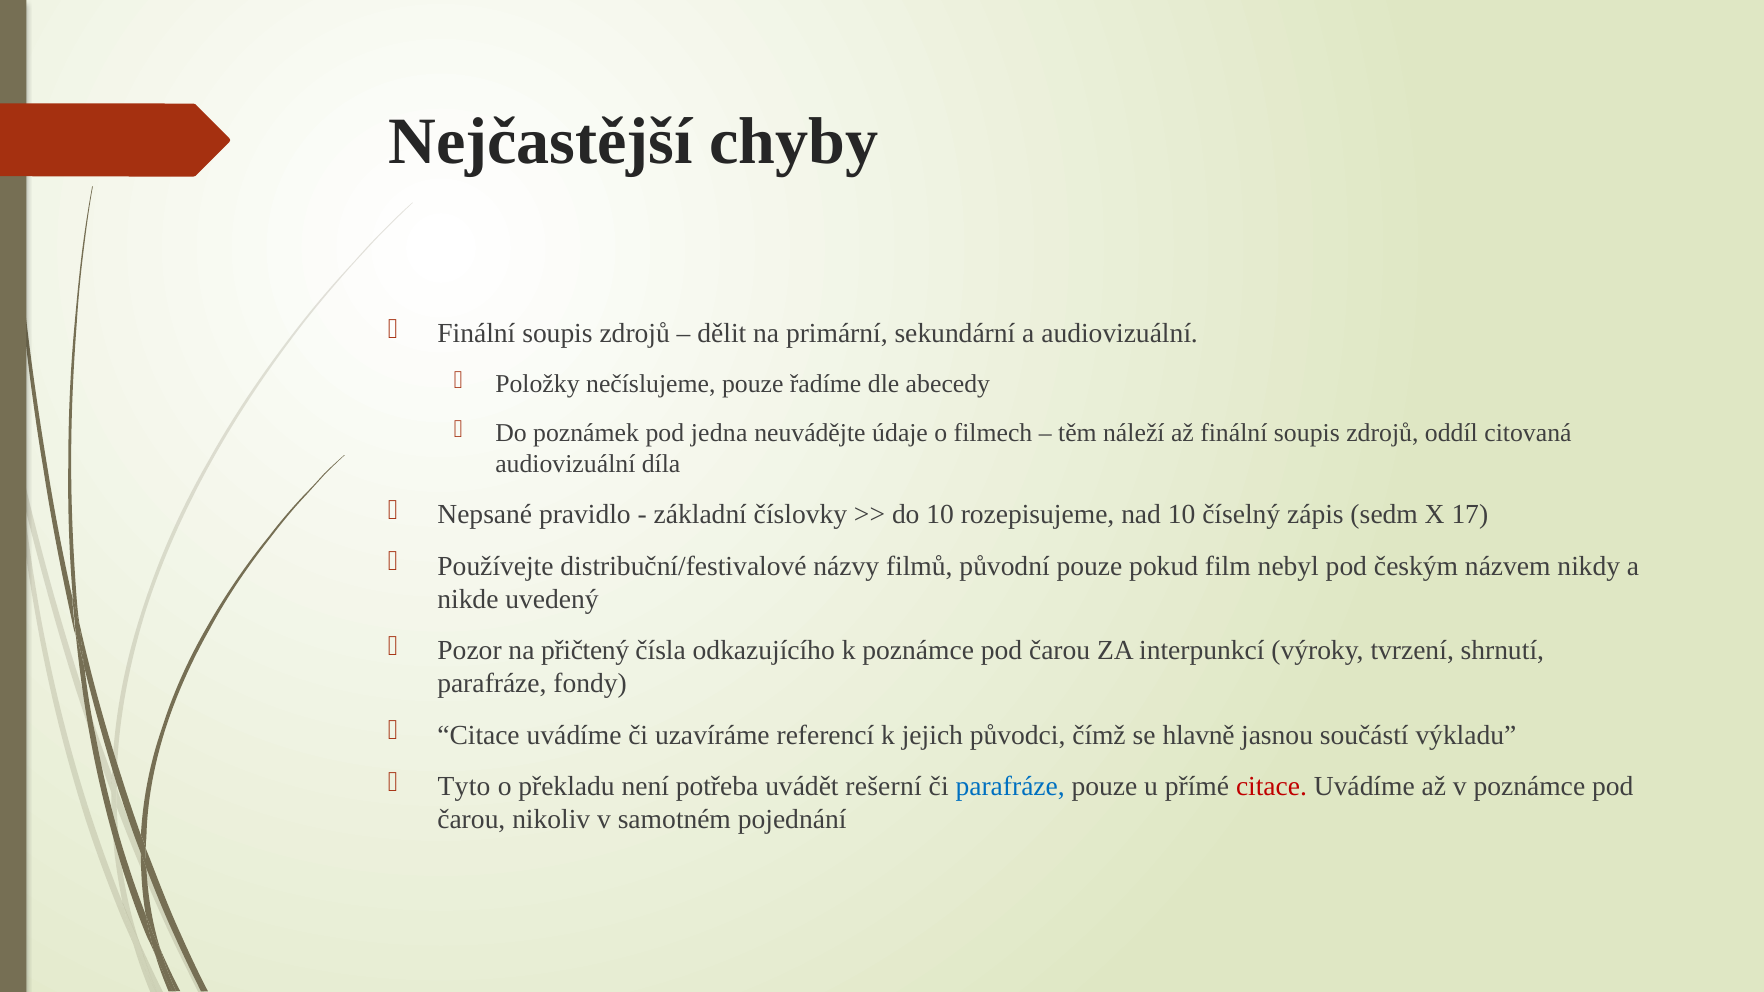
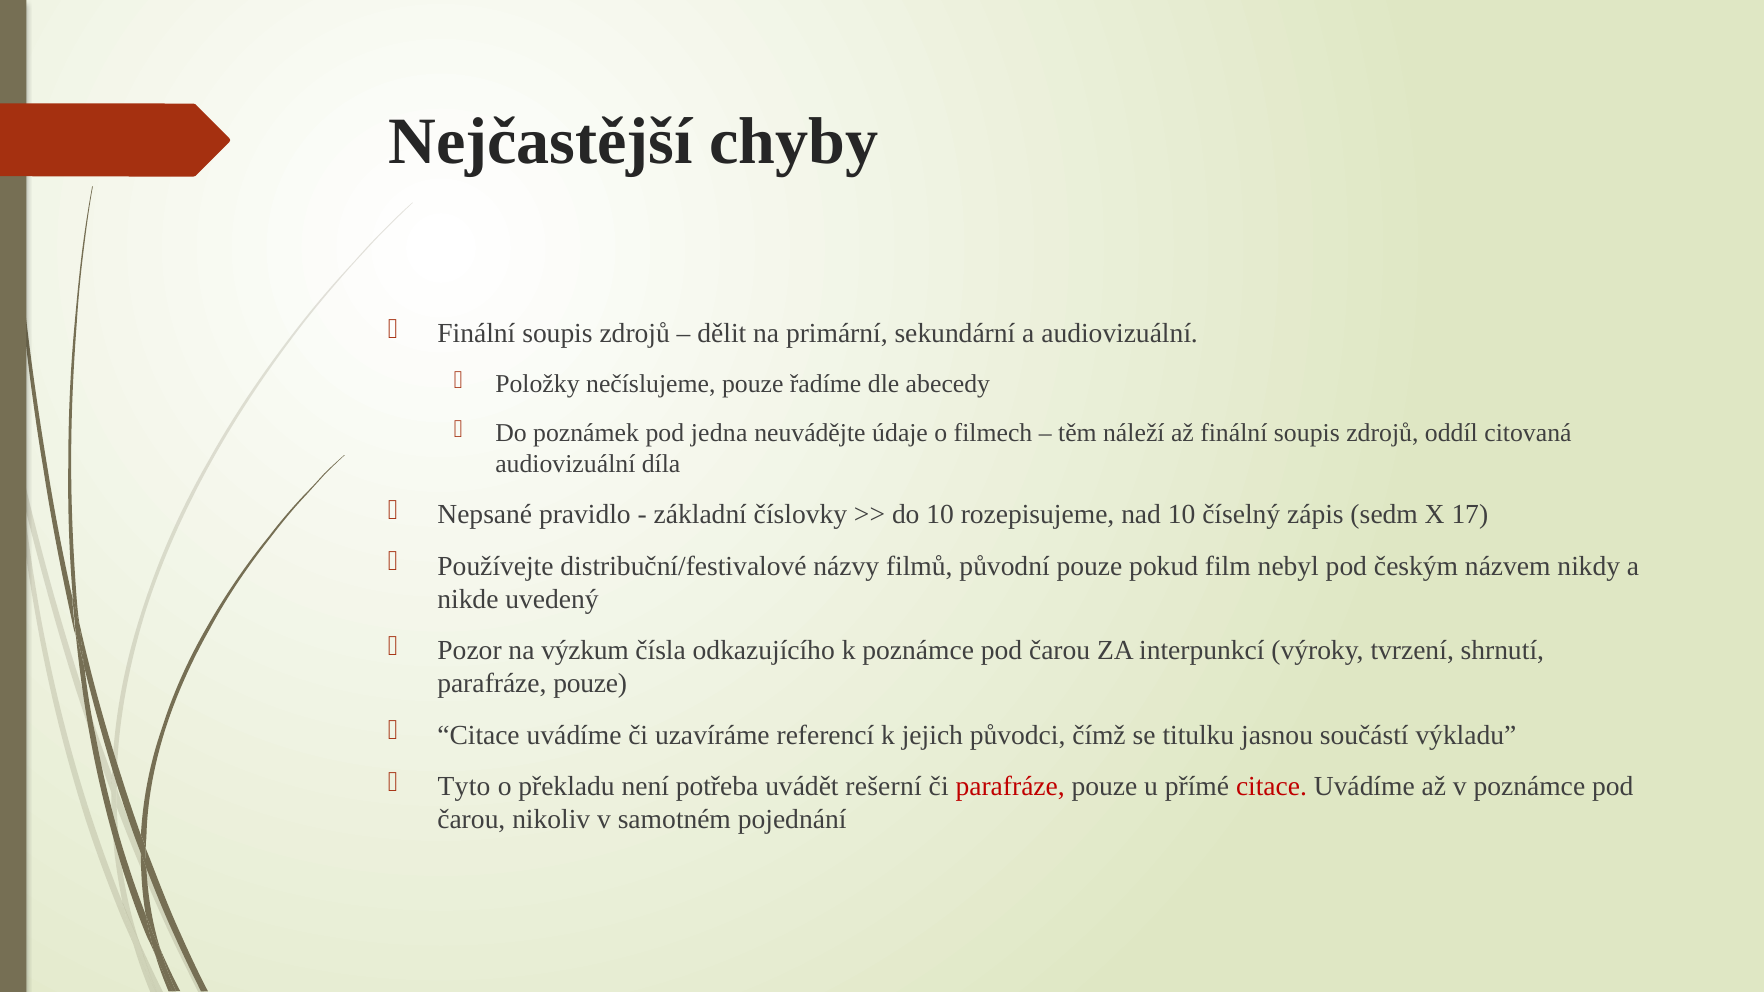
přičtený: přičtený -> výzkum (585, 651)
fondy: fondy -> pouze (590, 684)
hlavně: hlavně -> titulku (1198, 735)
parafráze colour: blue -> red (1010, 787)
